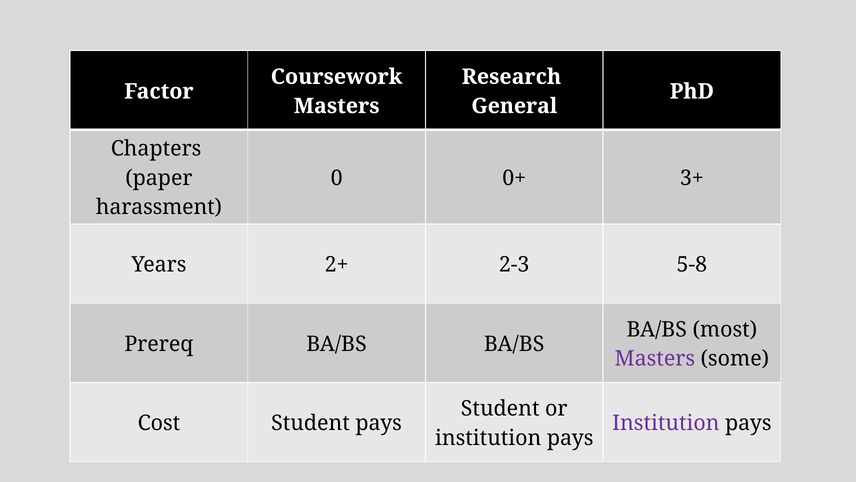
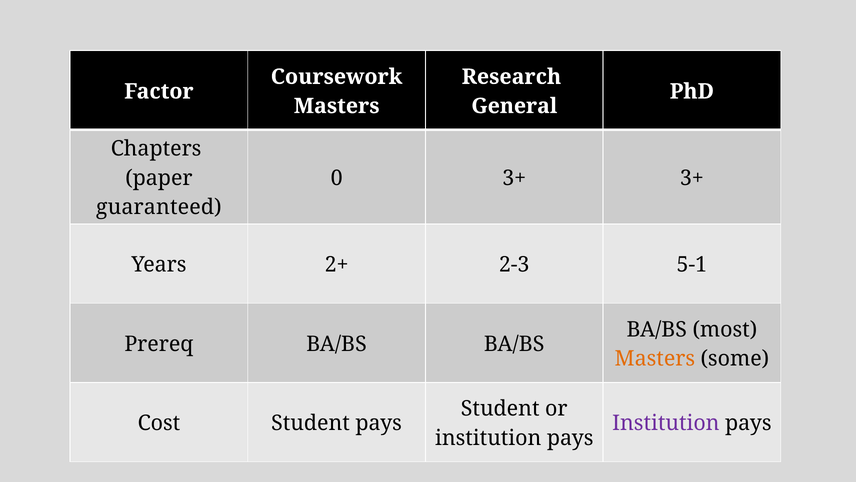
0 0+: 0+ -> 3+ (514, 178)
harassment: harassment -> guaranteed (159, 207)
5-8: 5-8 -> 5-1 (692, 265)
Masters colour: purple -> orange (655, 358)
